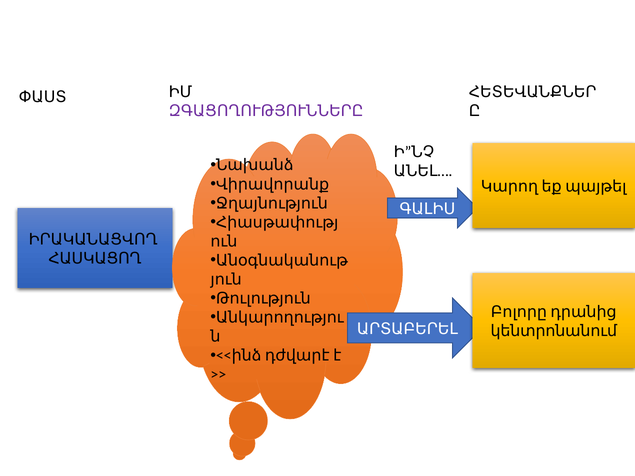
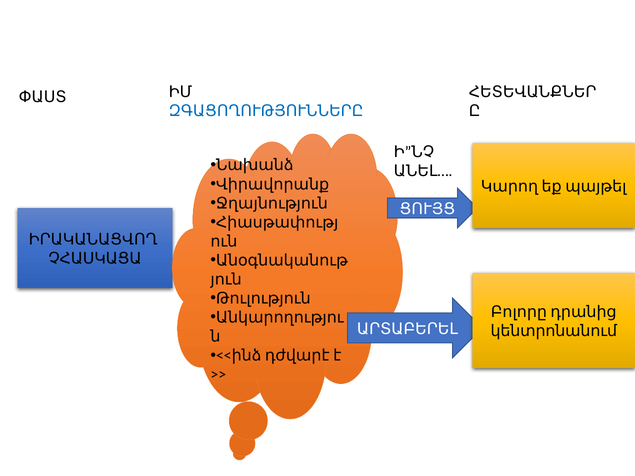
ԶԳԱՑՈՂՈՒԹՅՈՒՆՆԵՐԸ colour: purple -> blue (266, 111)
ԳԱԼԻՍ: ԳԱԼԻՍ -> ՑՈՒՅՑ (427, 209)
ՀԱՍԿԱՑՈՂ: ՀԱՍԿԱՑՈՂ -> ՉՀԱՍԿԱՑԱ (95, 259)
